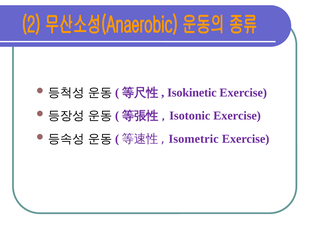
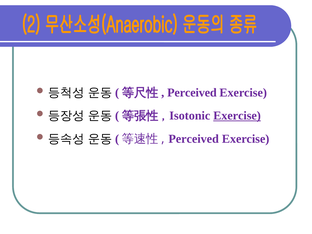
Isokinetic: Isokinetic -> Perceived (192, 93)
Exercise underline: none -> present (237, 116)
Isometric: Isometric -> Perceived (194, 139)
